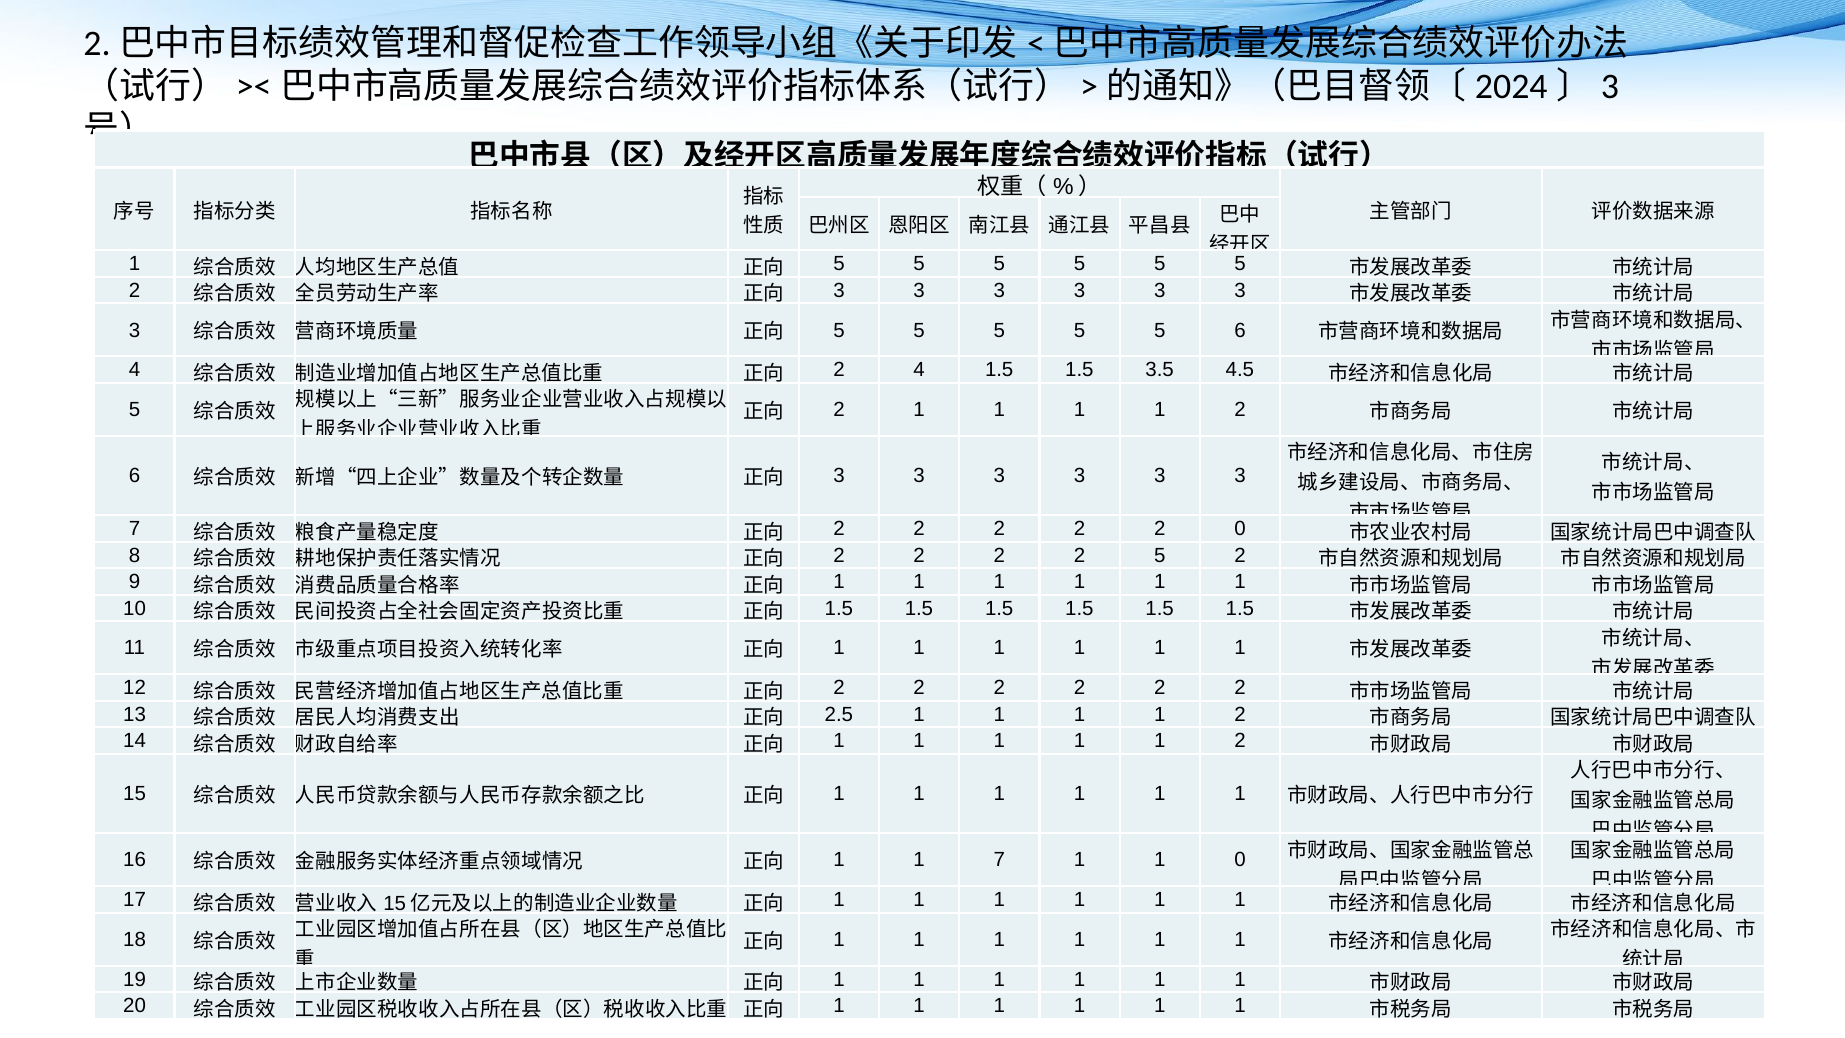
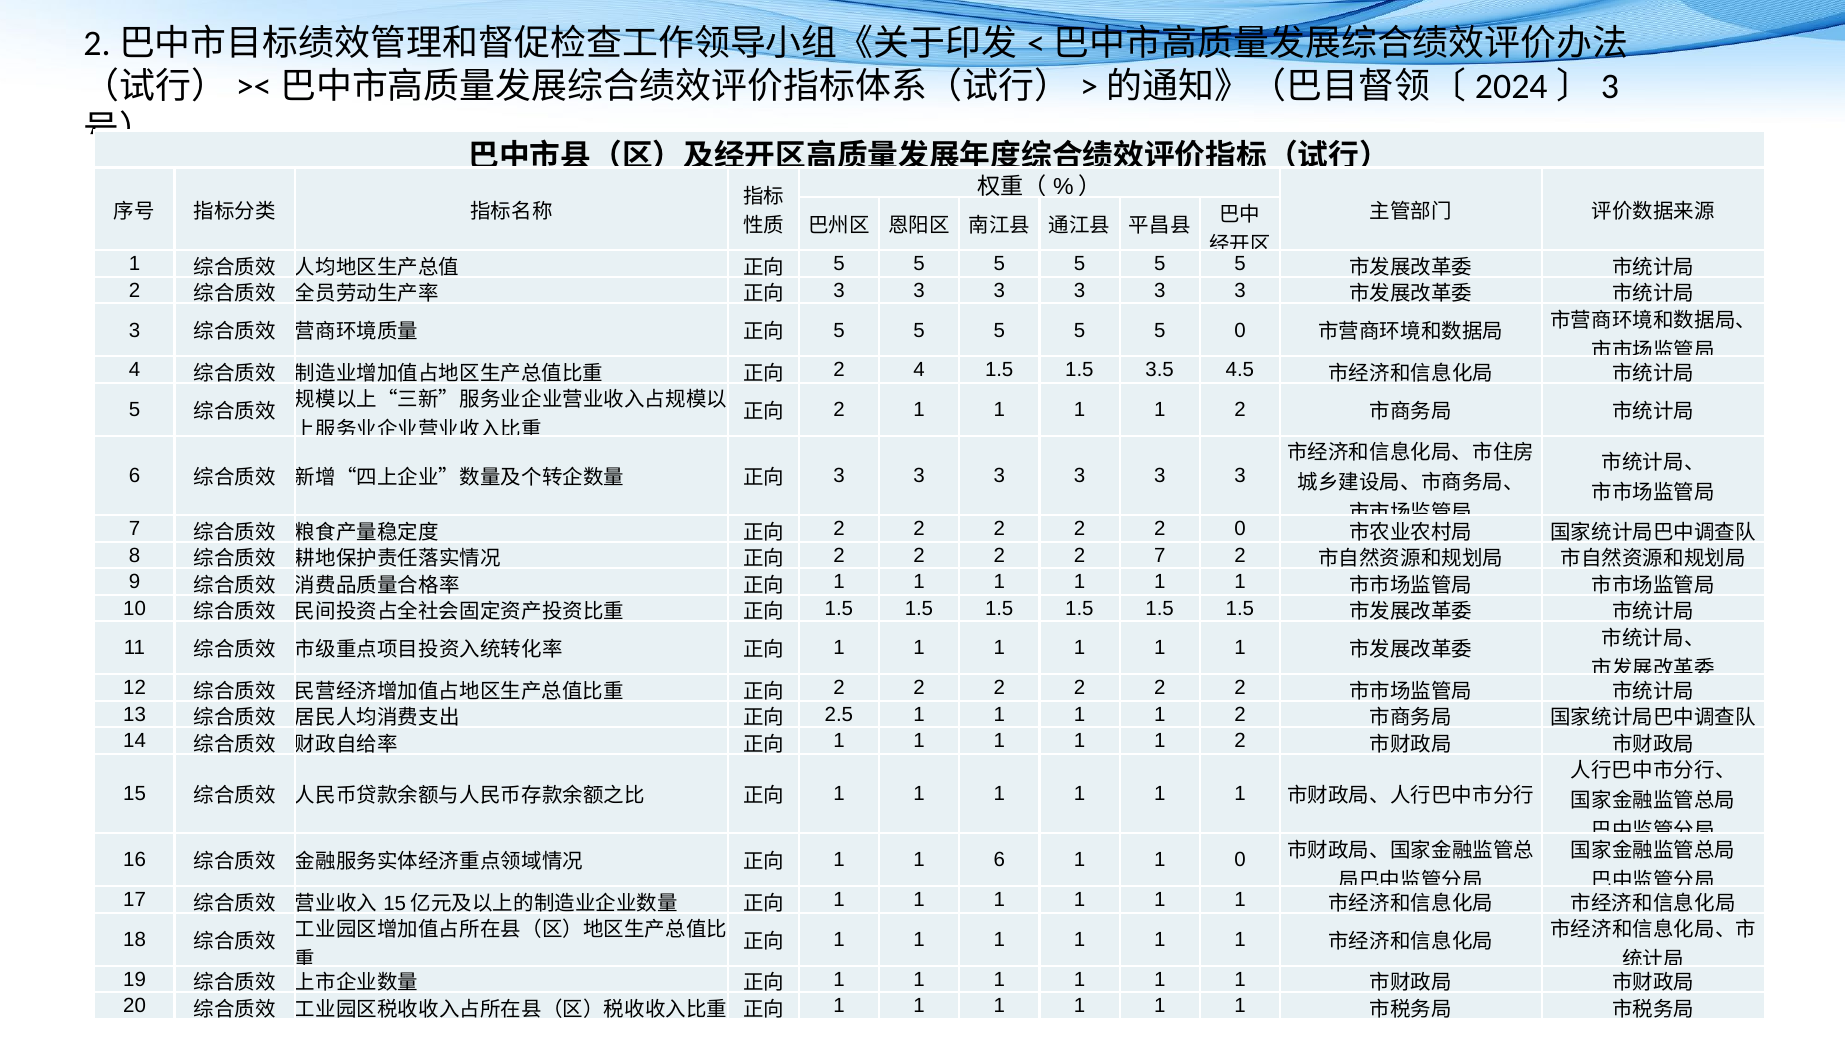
5 6: 6 -> 0 (1240, 330)
2 5: 5 -> 7 (1160, 555)
1 7: 7 -> 6 (999, 860)
